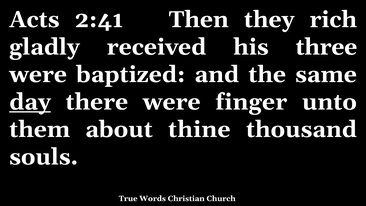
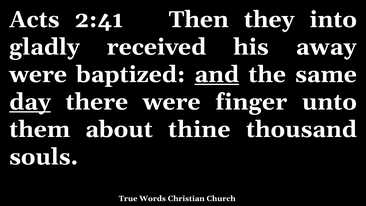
rich: rich -> into (333, 20)
three: three -> away (326, 47)
and underline: none -> present (217, 74)
